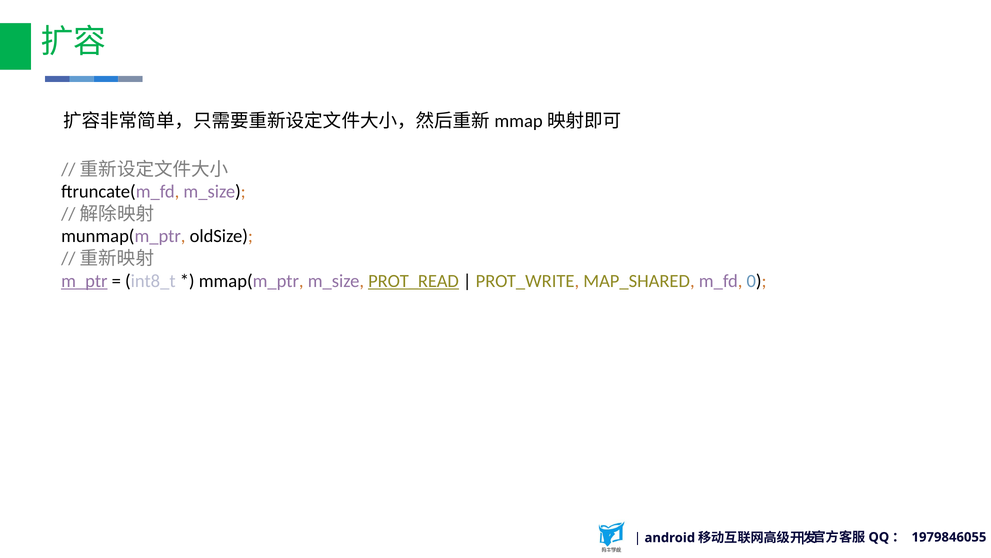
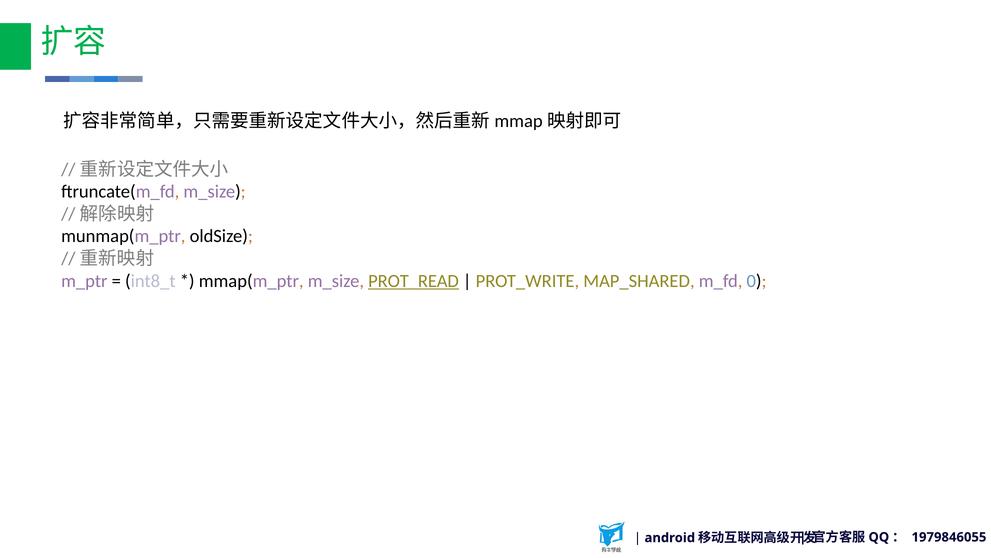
m_ptr underline: present -> none (84, 281)
